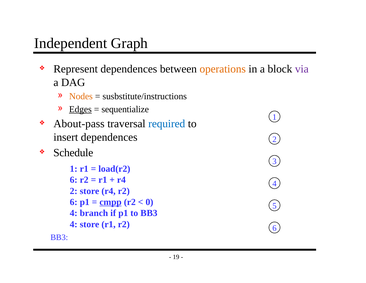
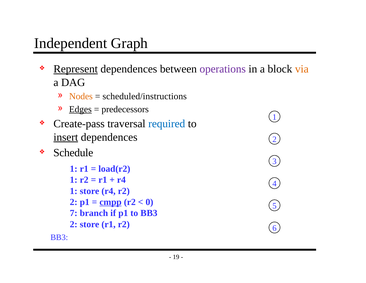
Represent underline: none -> present (76, 69)
operations colour: orange -> purple (223, 69)
via colour: purple -> orange (302, 69)
susbstitute/instructions: susbstitute/instructions -> scheduled/instructions (145, 96)
sequentialize: sequentialize -> predecessors (125, 109)
About-pass: About-pass -> Create-pass (79, 124)
insert underline: none -> present (66, 137)
6: 6 -> 1 (74, 180)
2: 2 -> 1 (74, 191)
6: 6 -> 2 (74, 202)
4: 4 -> 7 (74, 213)
4: 4 -> 2 (74, 224)
